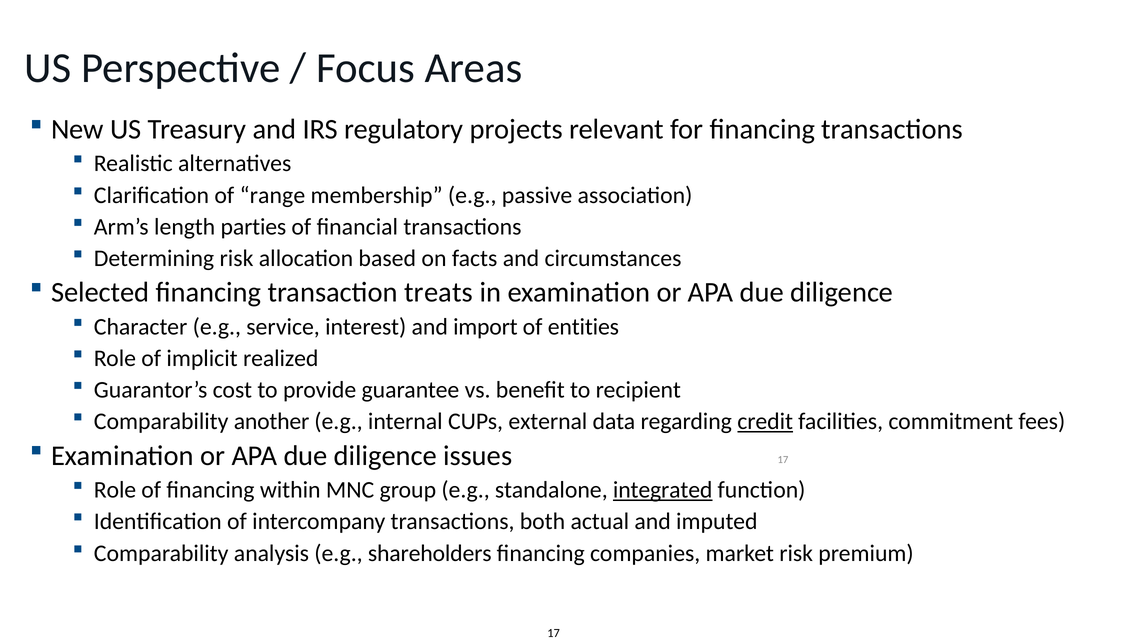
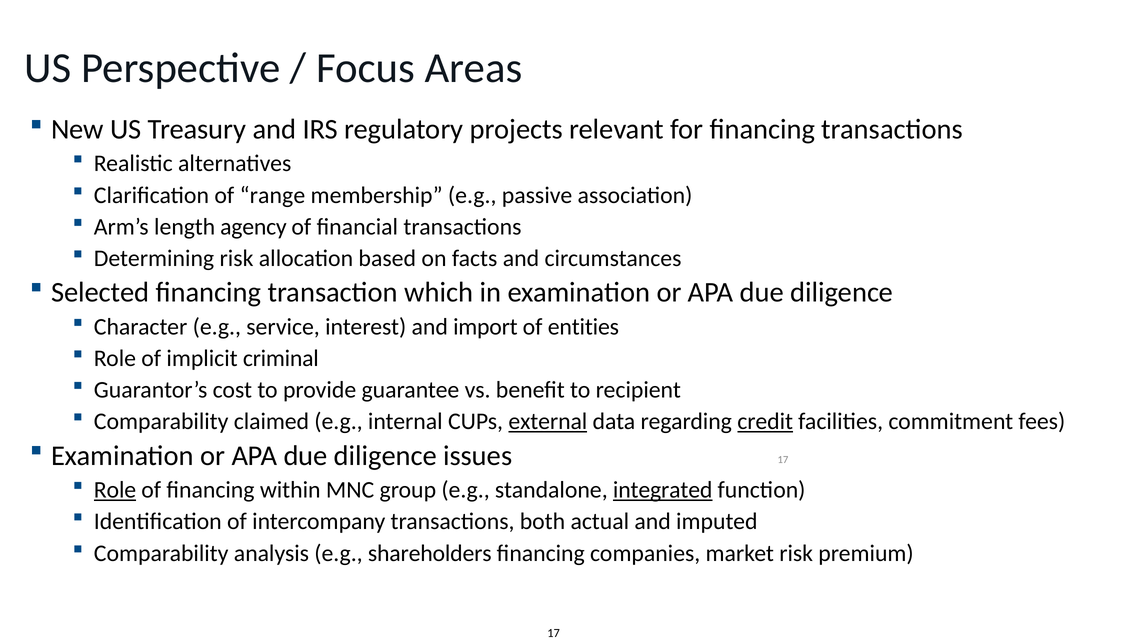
parties: parties -> agency (253, 227)
treats: treats -> which (439, 292)
realized: realized -> criminal (281, 358)
another: another -> claimed (271, 421)
external underline: none -> present (548, 421)
Role underline: none -> present (115, 490)
